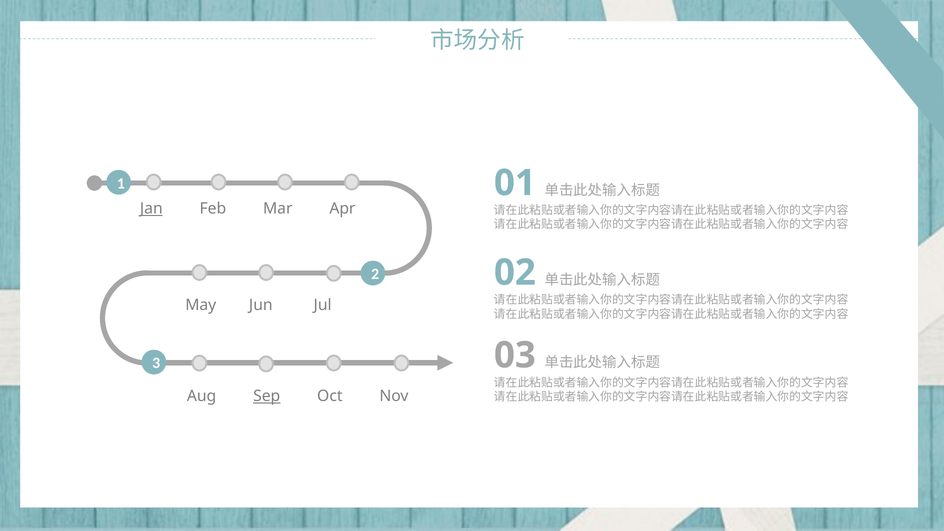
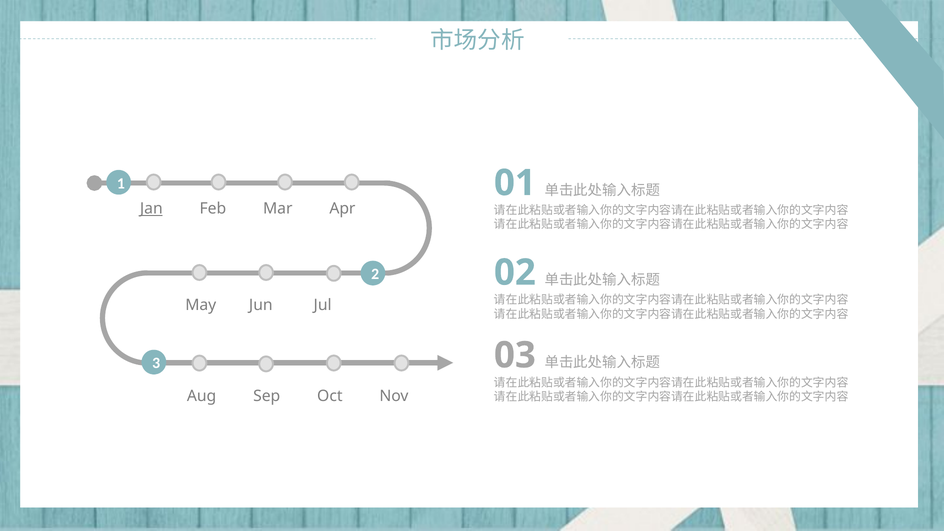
Sep underline: present -> none (267, 396)
